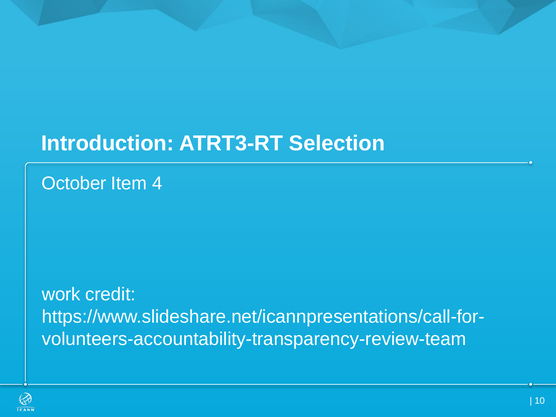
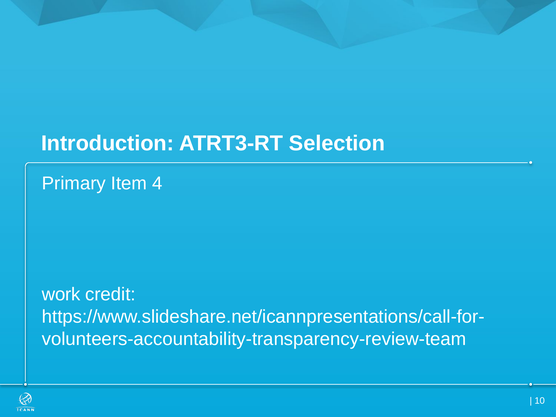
October: October -> Primary (74, 183)
